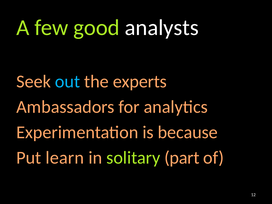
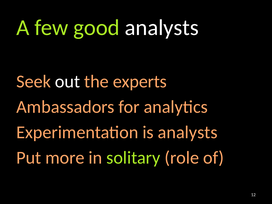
out colour: light blue -> white (68, 82)
is because: because -> analysts (188, 132)
learn: learn -> more (65, 158)
part: part -> role (182, 158)
